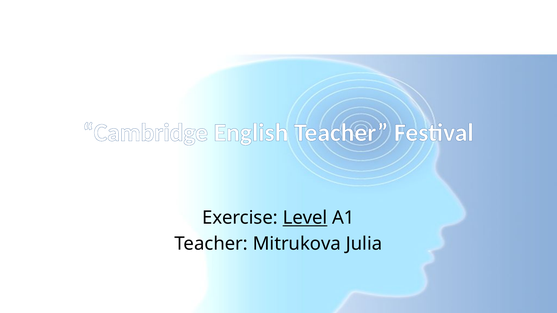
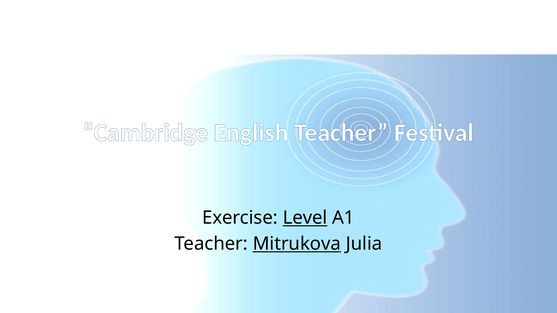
Mitrukova underline: none -> present (297, 244)
